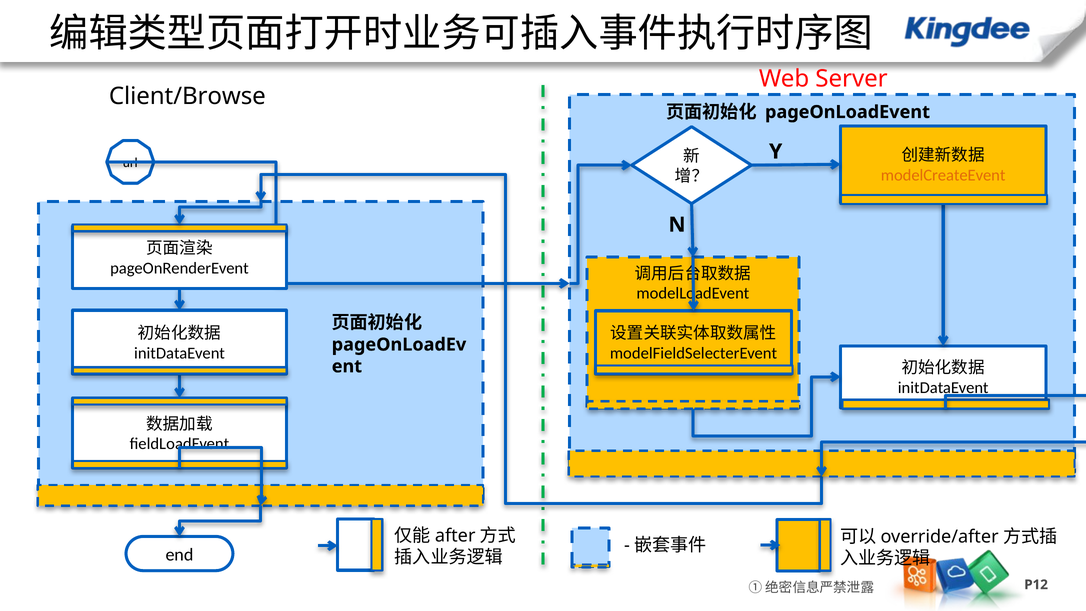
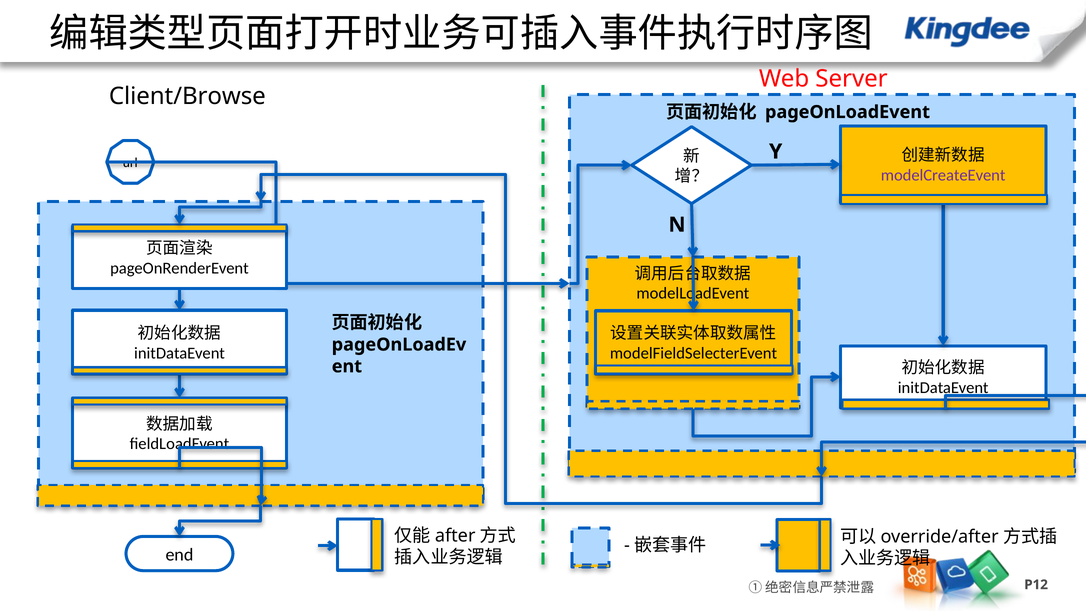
modelCreateEvent colour: orange -> purple (943, 175)
